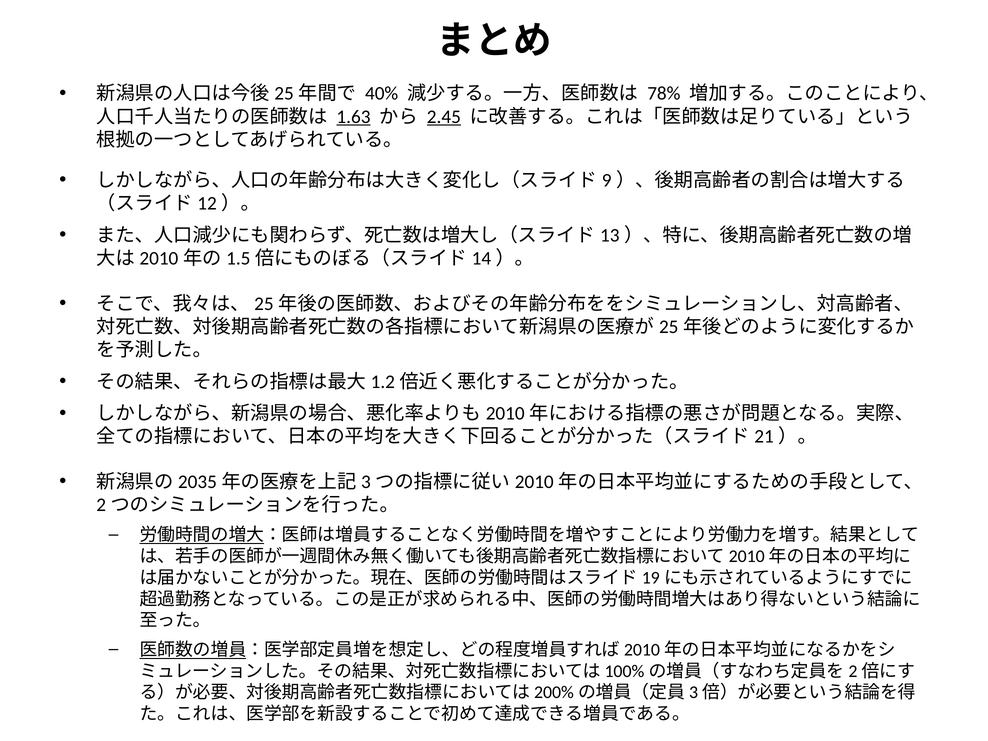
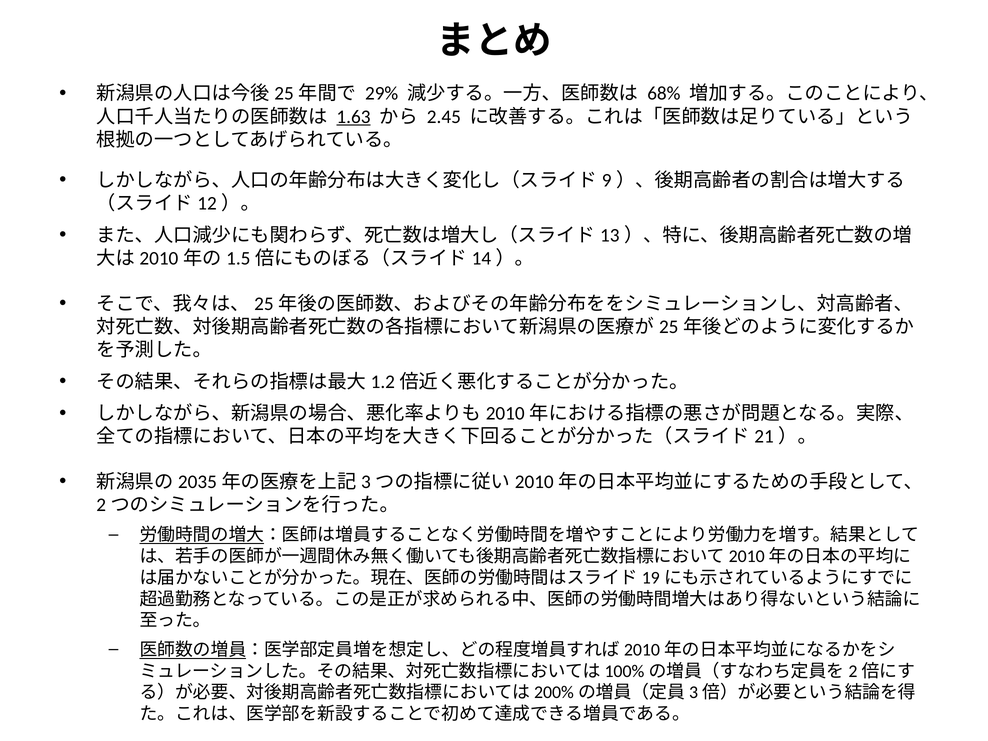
40%: 40% -> 29% (382, 94)
78%: 78% -> 68% (664, 94)
2.45 underline: present -> none (444, 117)
